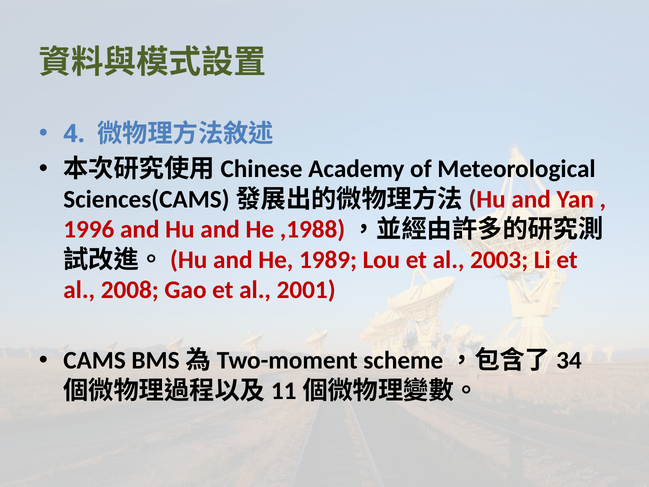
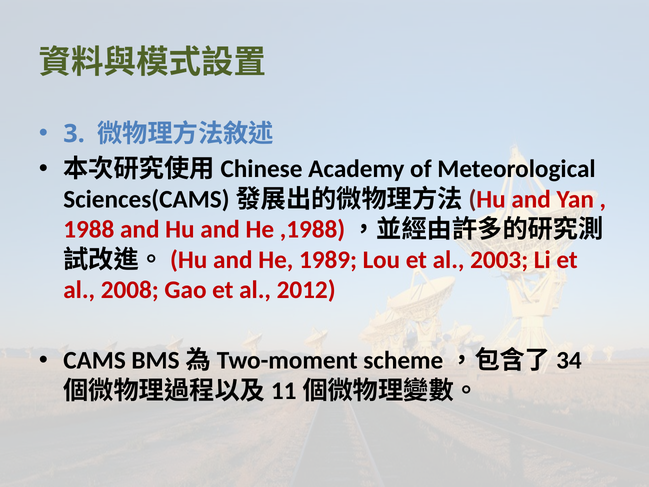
4: 4 -> 3 (74, 134)
1996: 1996 -> 1988 (89, 229)
2001: 2001 -> 2012 (306, 290)
